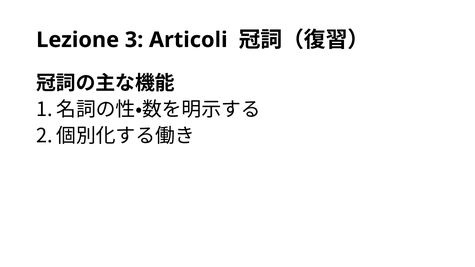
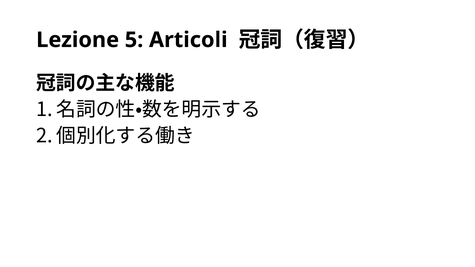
3: 3 -> 5 (134, 40)
